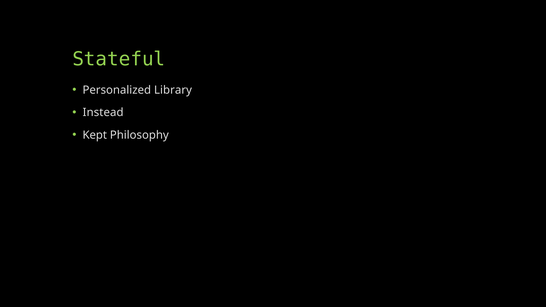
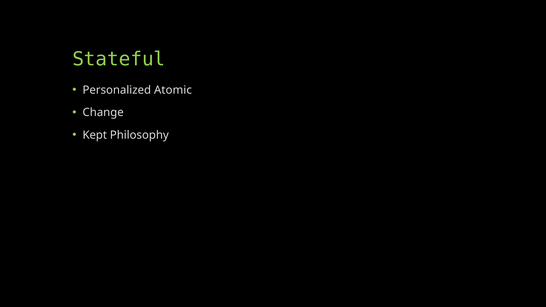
Library: Library -> Atomic (173, 90)
Instead: Instead -> Change (103, 113)
